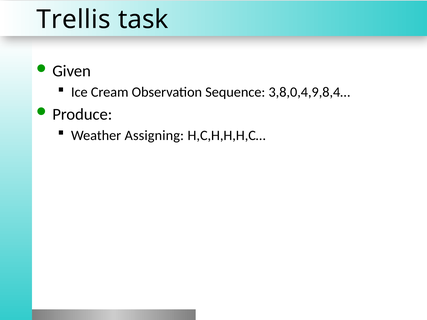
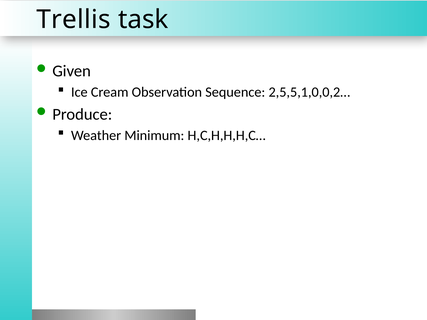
3,8,0,4,9,8,4…: 3,8,0,4,9,8,4… -> 2,5,5,1,0,0,2… (309, 92)
Assigning: Assigning -> Minimum (154, 136)
